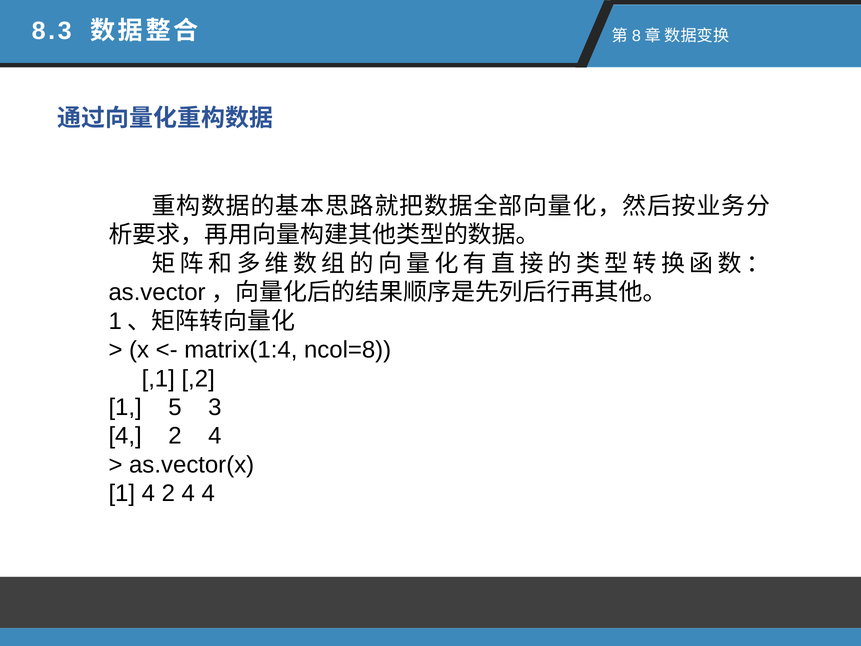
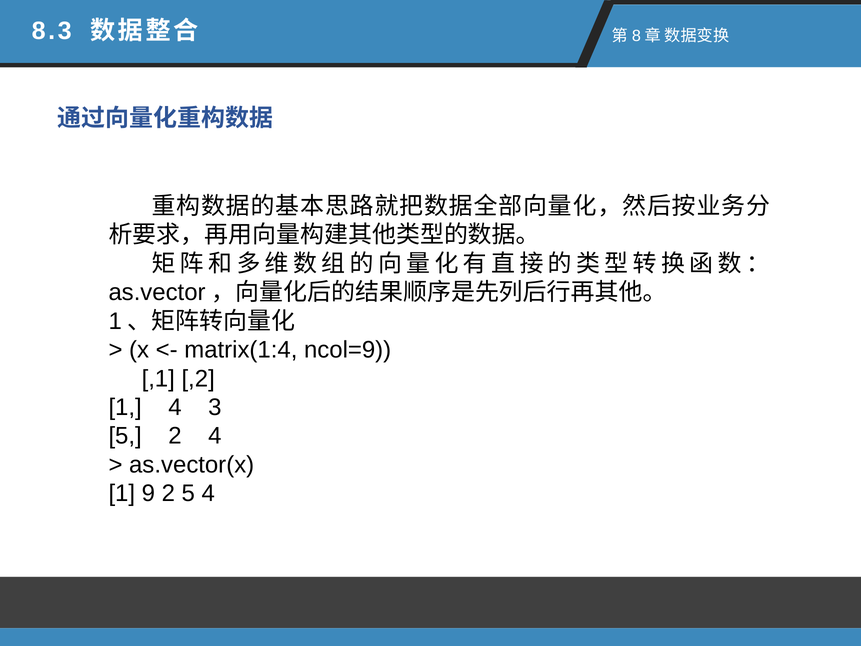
ncol=8: ncol=8 -> ncol=9 (348, 350)
1 5: 5 -> 4 (175, 407)
4: 4 -> 5 (125, 436)
1 4: 4 -> 9 (148, 493)
4: 4 -> 5 (188, 493)
